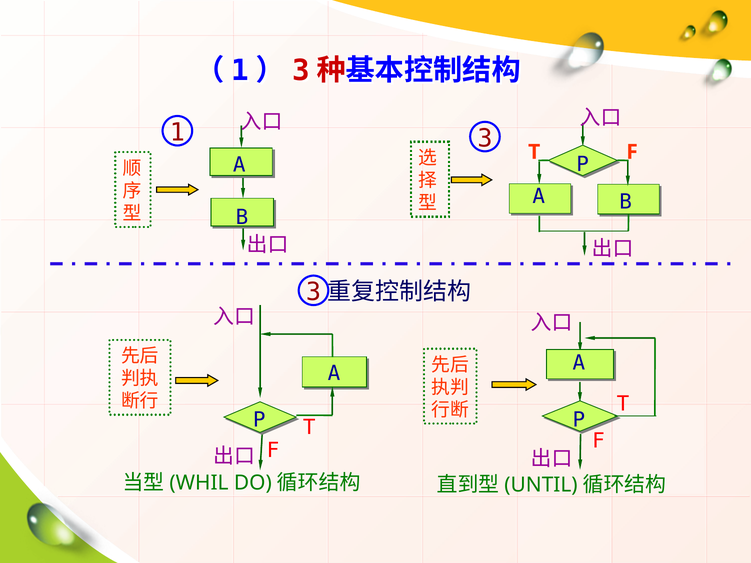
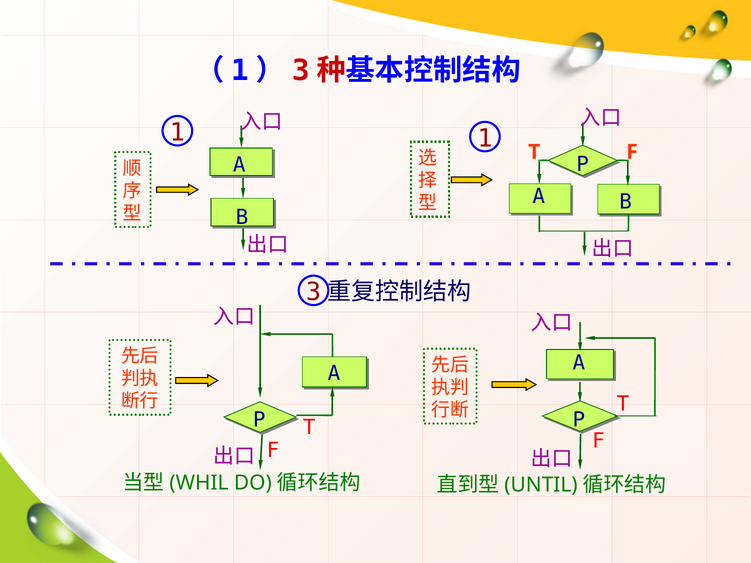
1 3: 3 -> 1 (485, 138)
